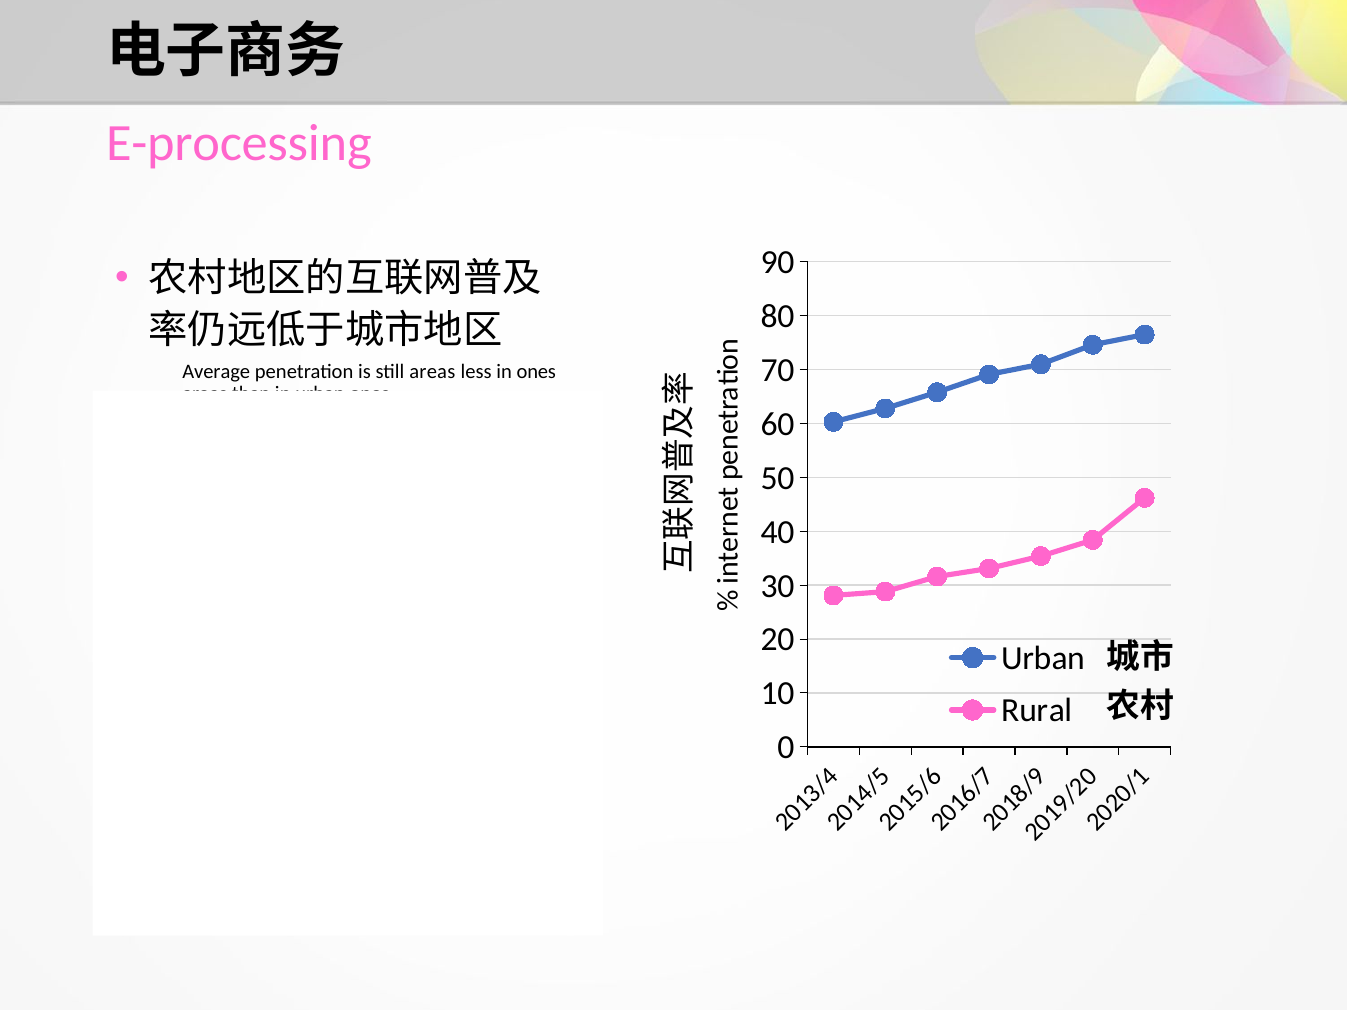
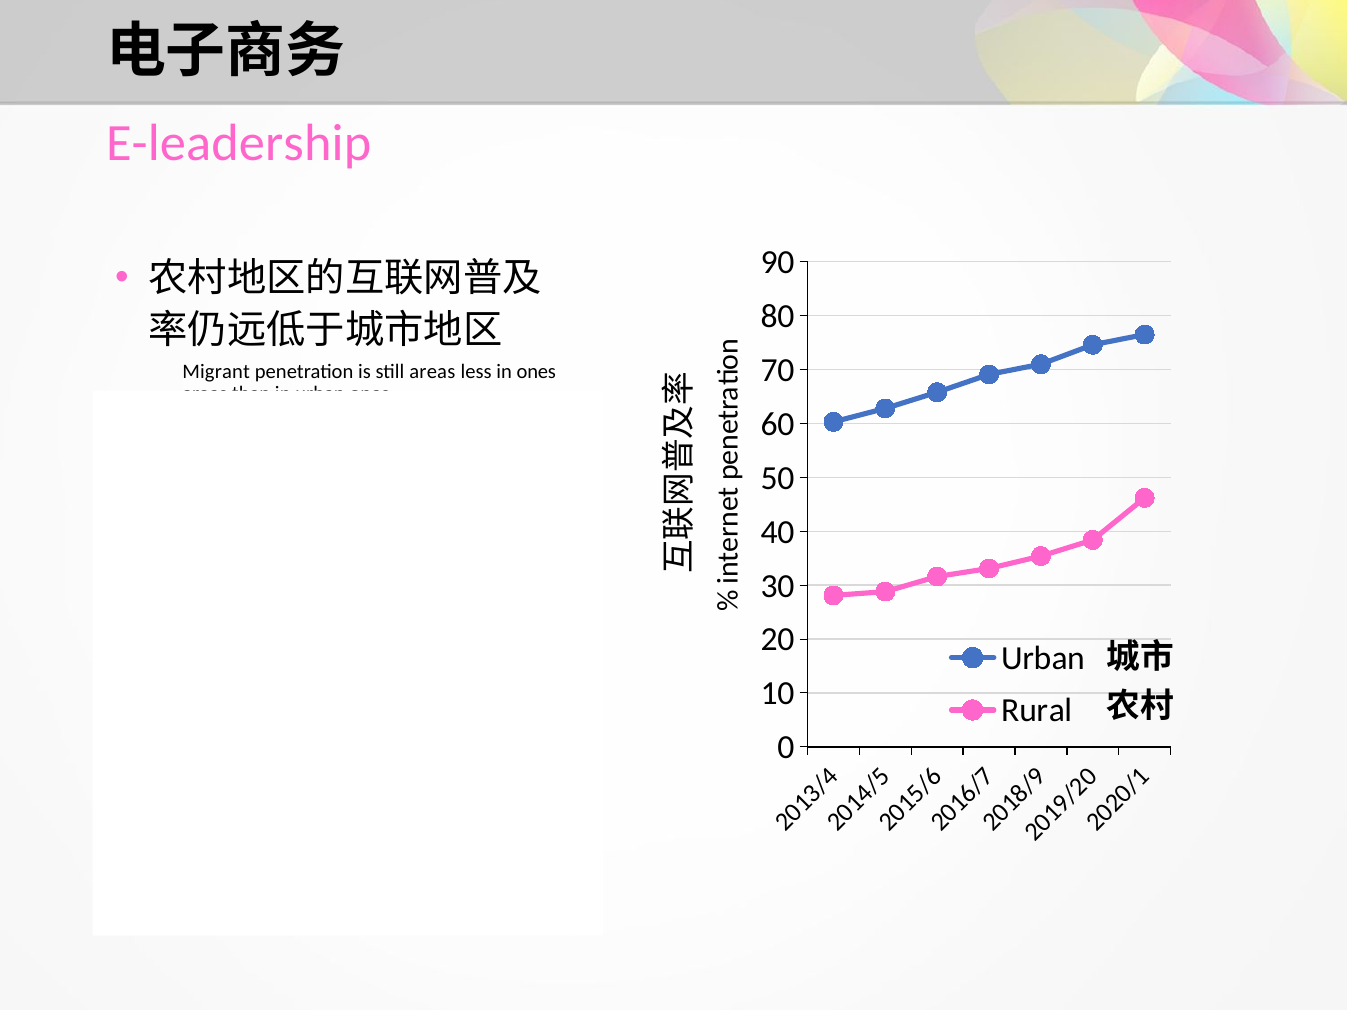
E-processing: E-processing -> E-leadership (239, 144)
Average: Average -> Migrant (216, 372)
